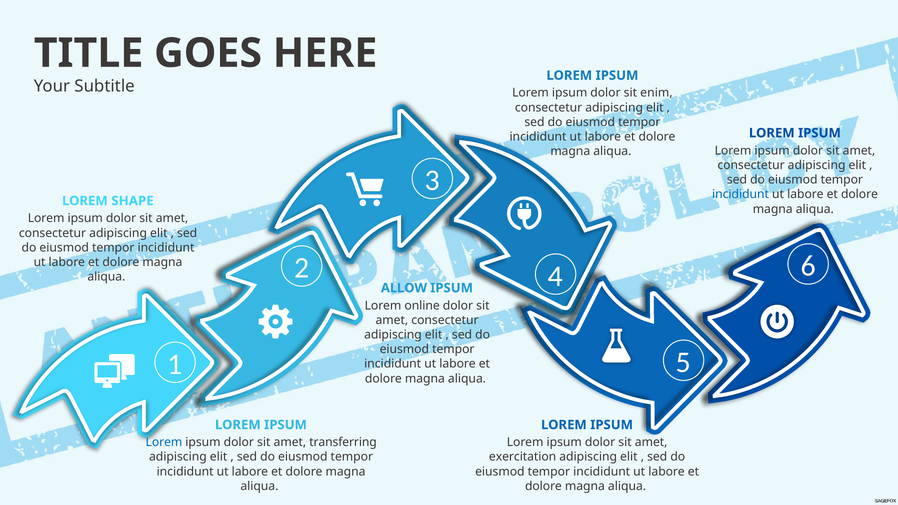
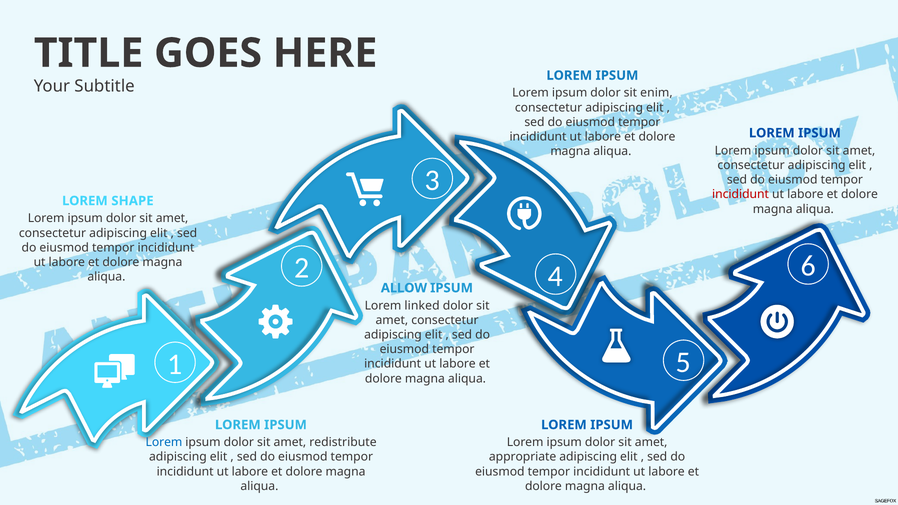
incididunt colour: blue -> red (741, 194)
online: online -> linked (422, 306)
transferring: transferring -> redistribute (343, 442)
exercitation: exercitation -> appropriate (523, 457)
